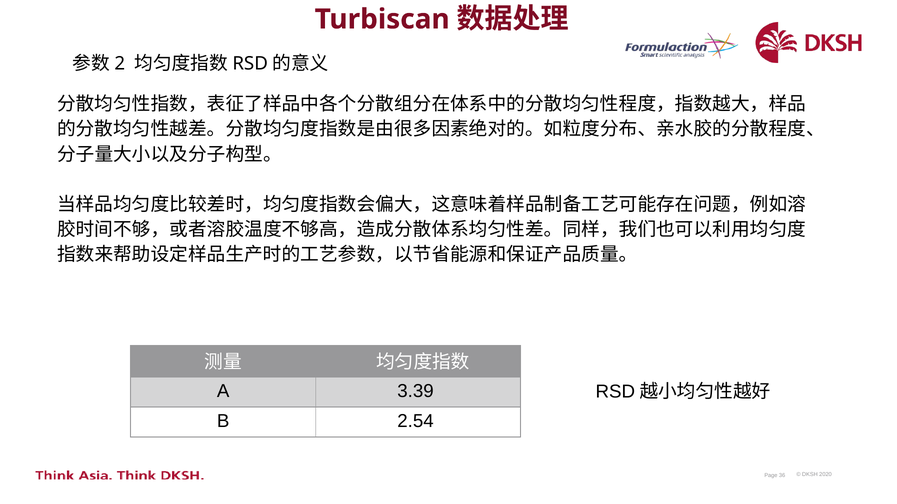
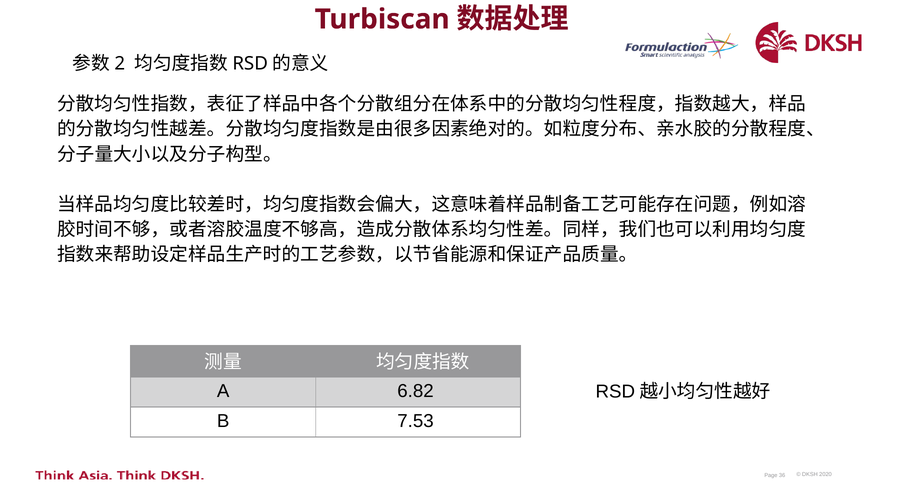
3.39: 3.39 -> 6.82 (416, 391)
2.54: 2.54 -> 7.53 (416, 422)
